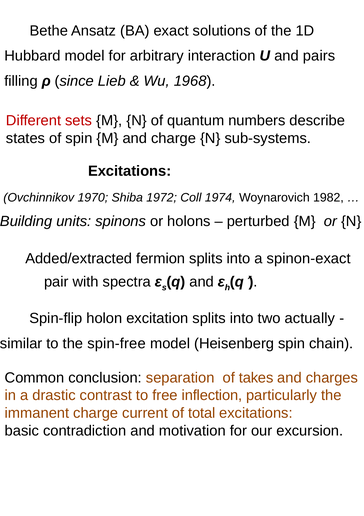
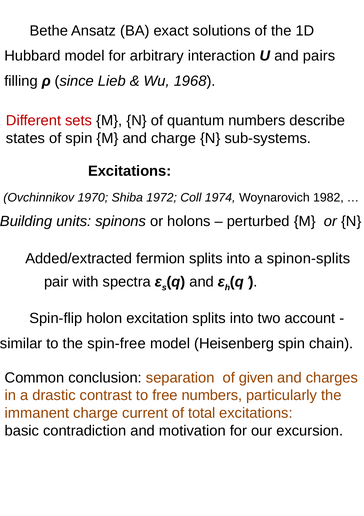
spinon-exact: spinon-exact -> spinon-splits (309, 258)
actually: actually -> account (310, 318)
takes: takes -> given (256, 377)
free inflection: inflection -> numbers (212, 395)
